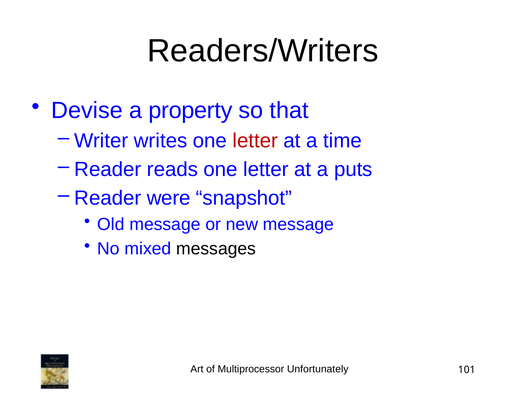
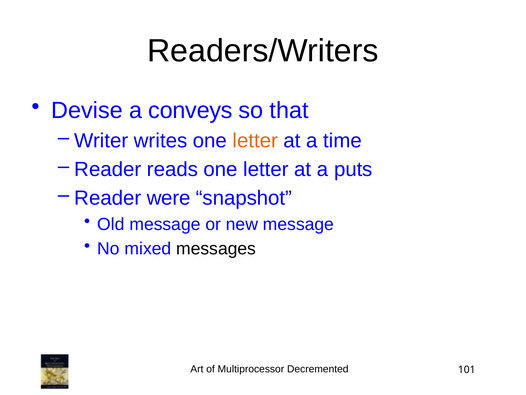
property: property -> conveys (190, 110)
letter colour: red -> orange (255, 141)
Unfortunately: Unfortunately -> Decremented (318, 369)
